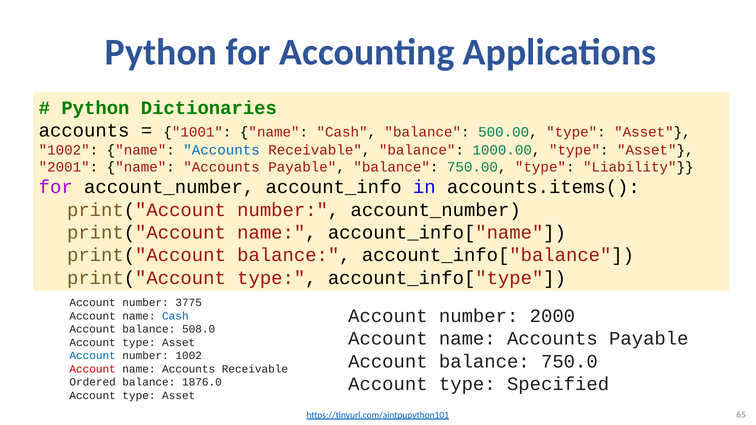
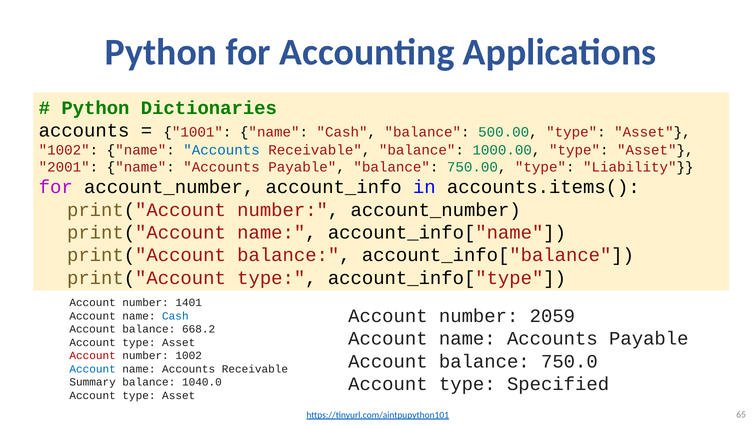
3775: 3775 -> 1401 (189, 303)
2000: 2000 -> 2059 (552, 316)
508.0: 508.0 -> 668.2 (199, 329)
Account colour: blue -> red (93, 356)
Account colour: red -> blue (93, 369)
Ordered: Ordered -> Summary (93, 382)
1876.0: 1876.0 -> 1040.0 (202, 382)
